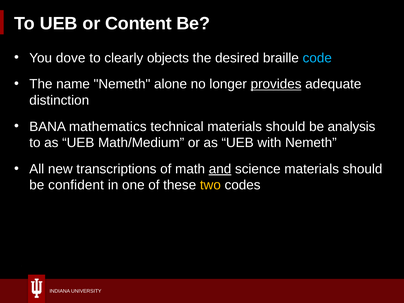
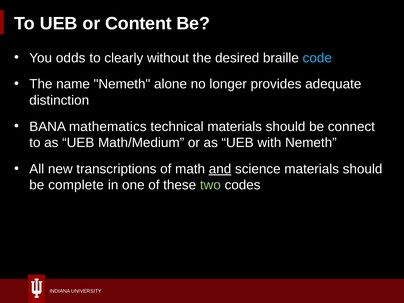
dove: dove -> odds (71, 58)
objects: objects -> without (168, 58)
provides underline: present -> none (276, 84)
analysis: analysis -> connect (351, 127)
confident: confident -> complete (76, 185)
two colour: yellow -> light green (210, 185)
